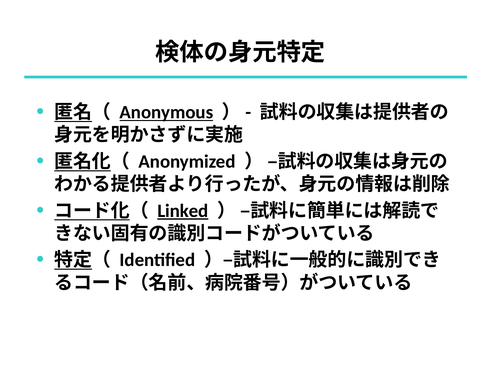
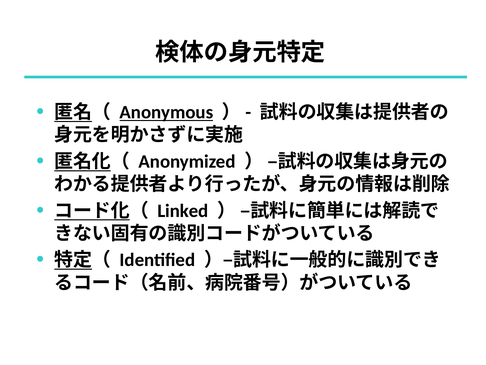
Linked underline: present -> none (183, 211)
